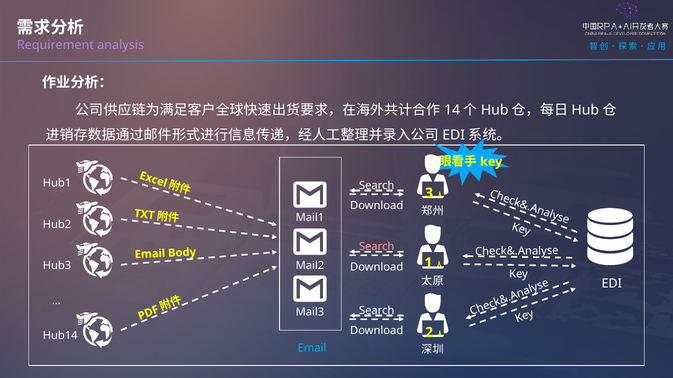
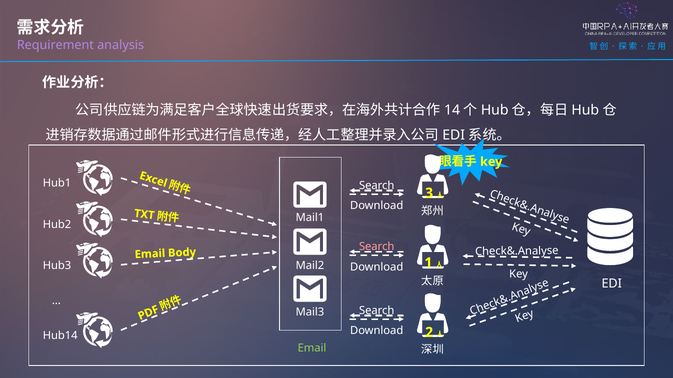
Email colour: light blue -> light green (312, 349)
